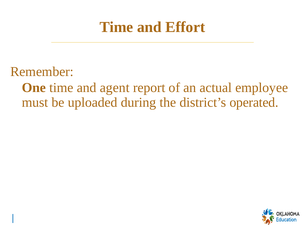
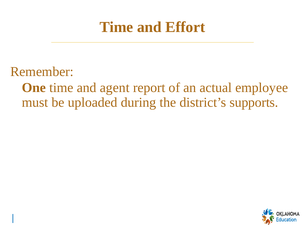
operated: operated -> supports (254, 102)
